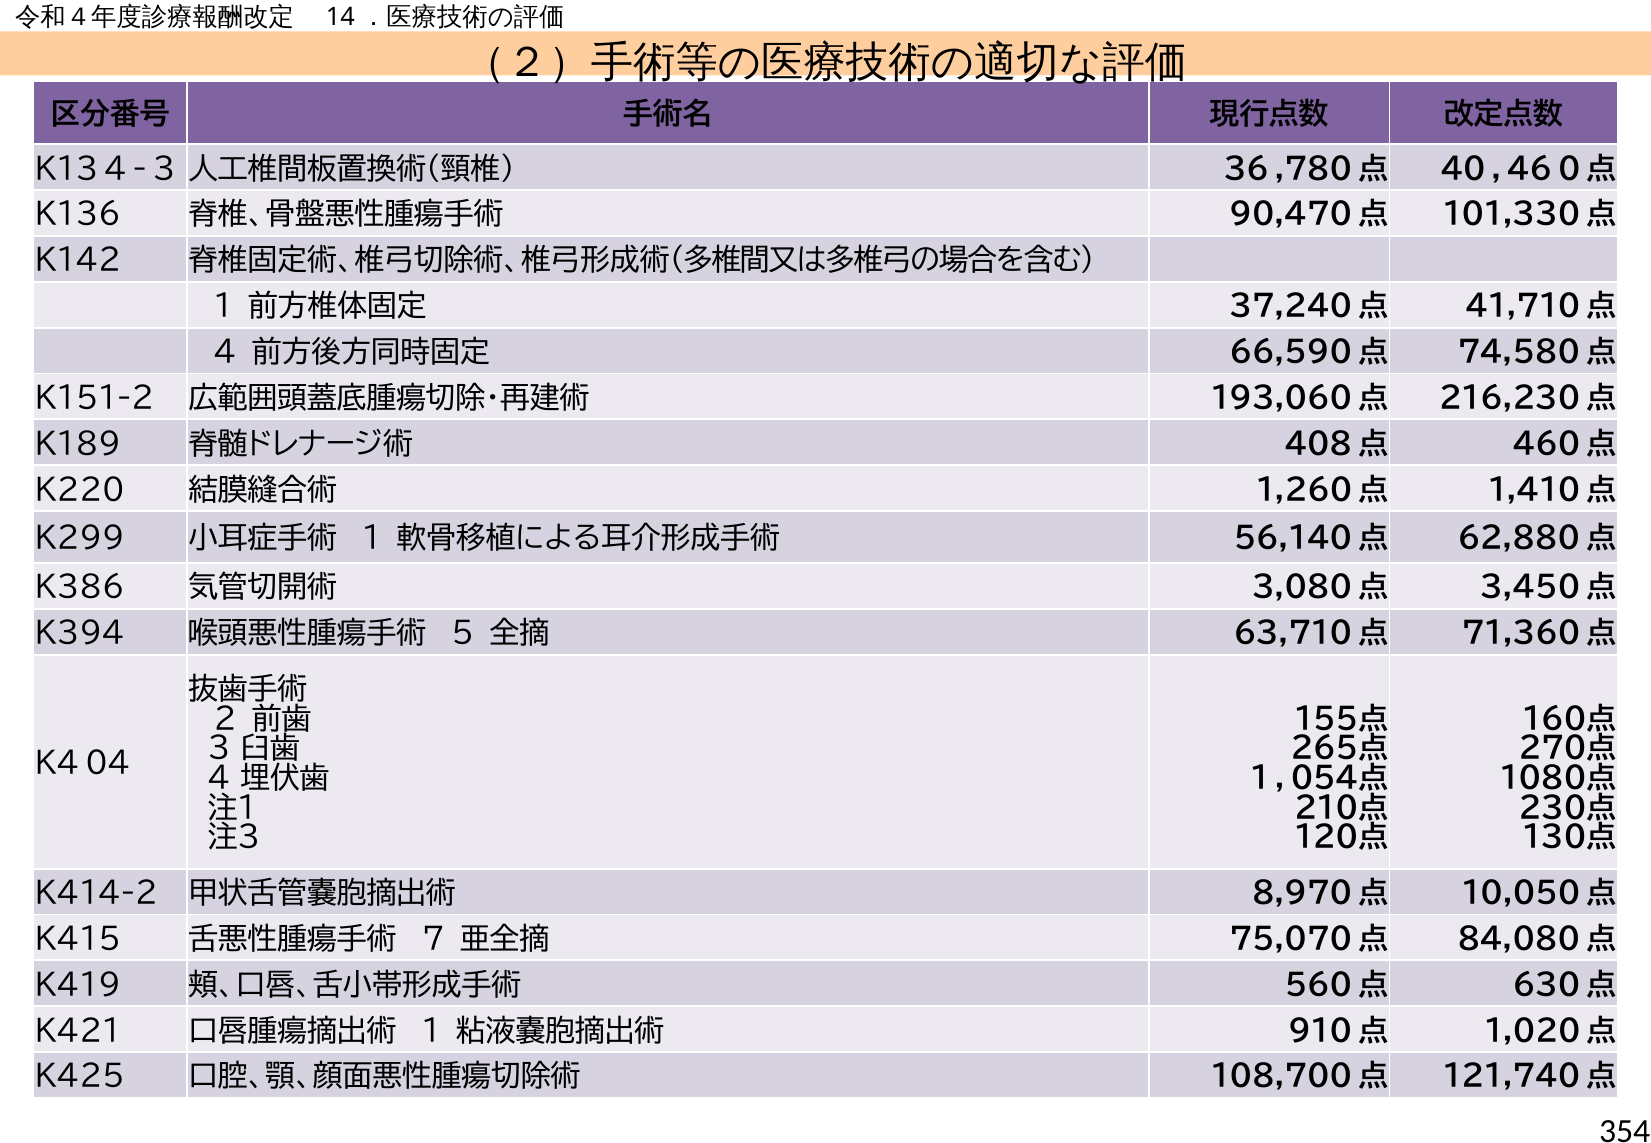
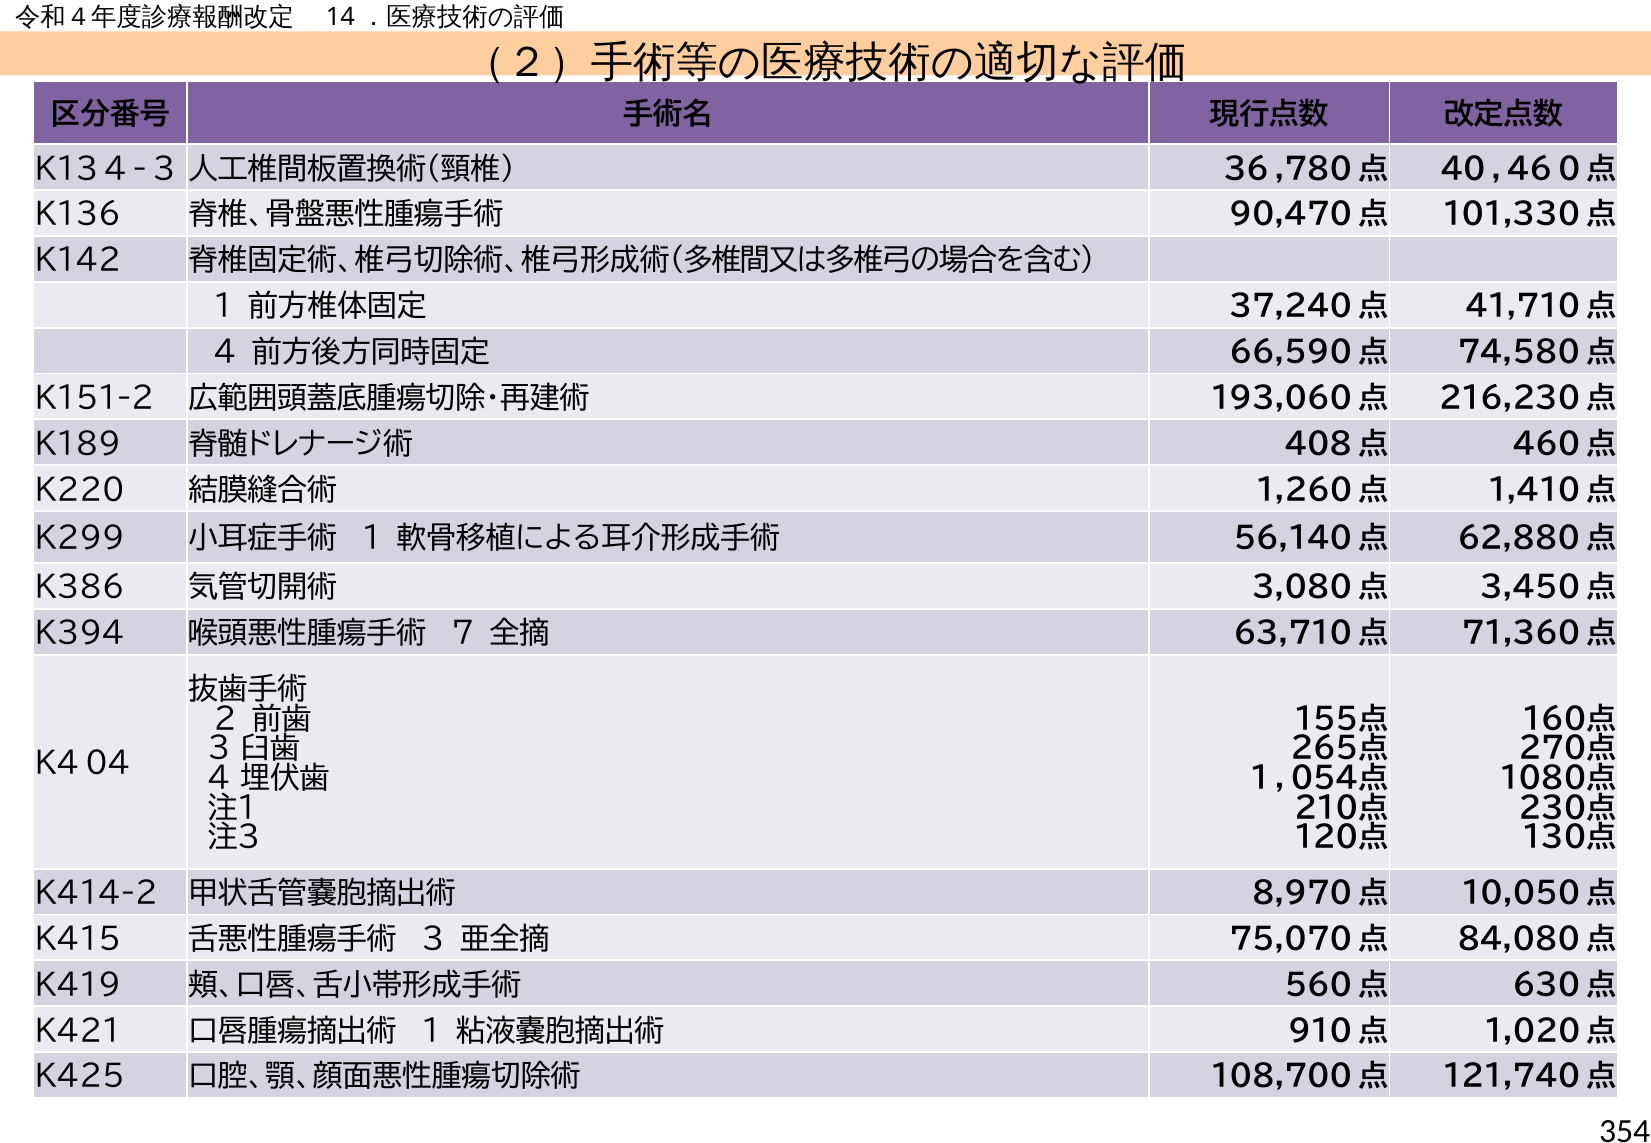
5: 5 -> 7 (463, 634)
7: 7 -> 3 (433, 940)
